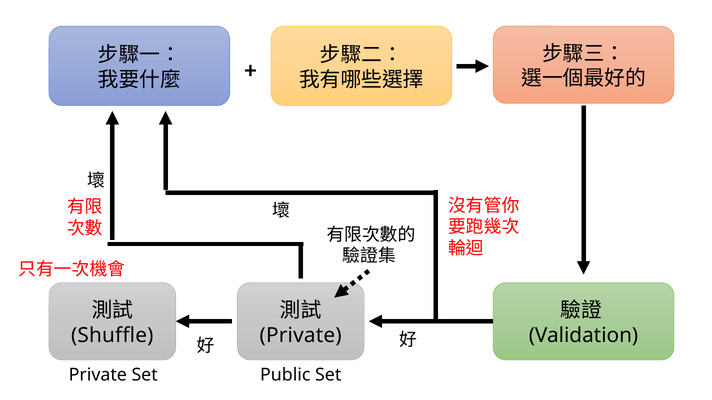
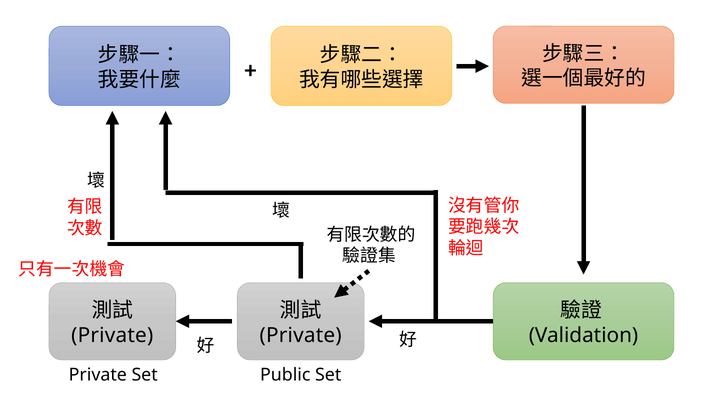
Shuffle: Shuffle -> Private (112, 336)
